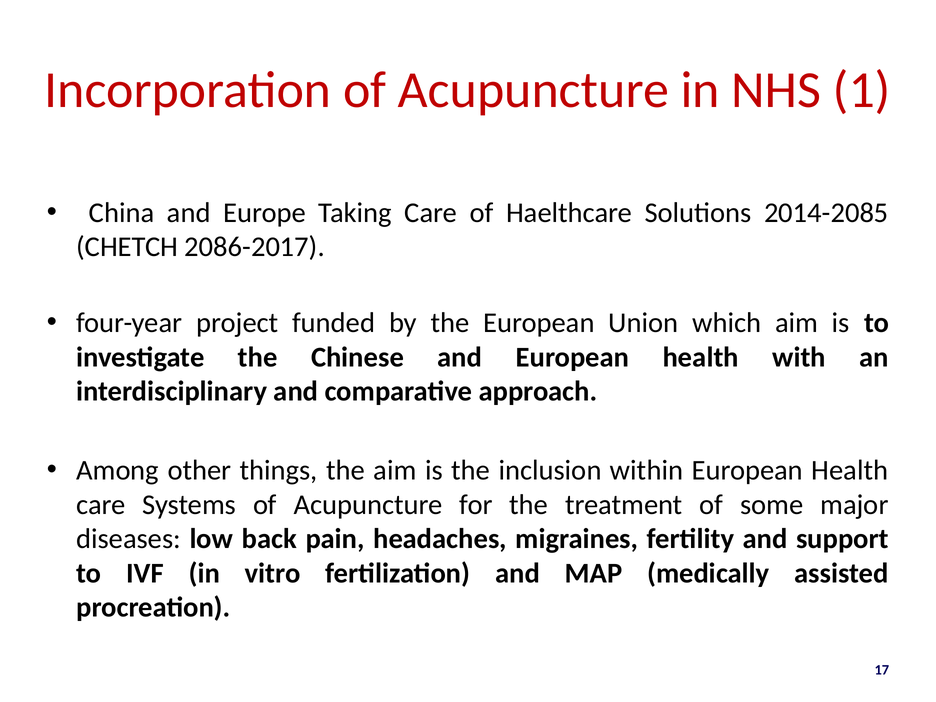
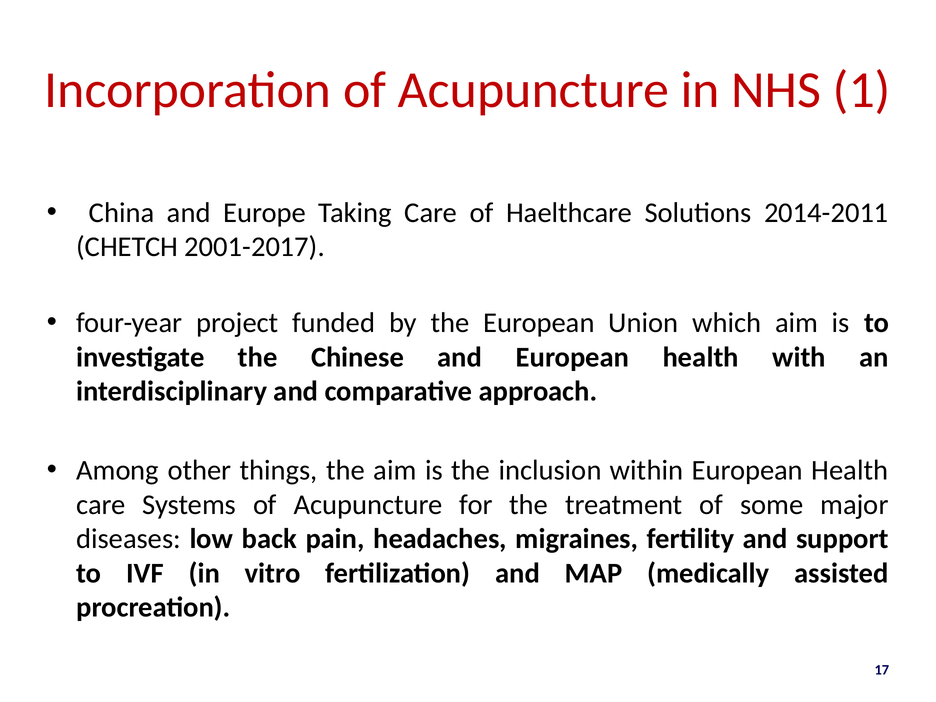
2014-2085: 2014-2085 -> 2014-2011 (826, 213)
2086-2017: 2086-2017 -> 2001-2017 (255, 247)
